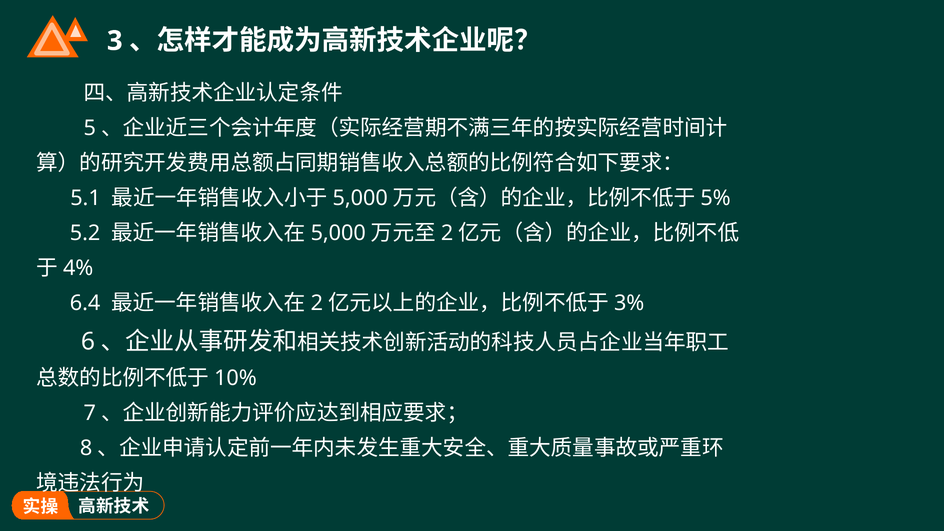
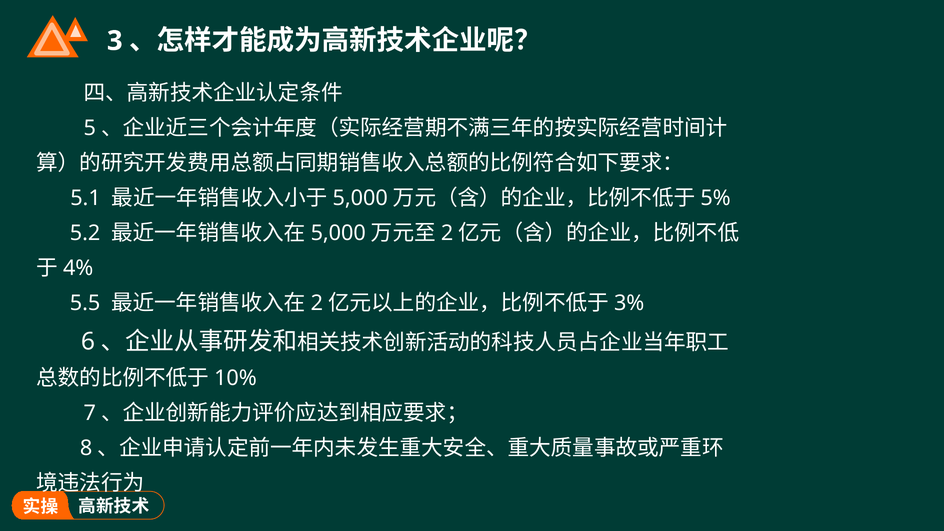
6.4: 6.4 -> 5.5 (85, 303)
